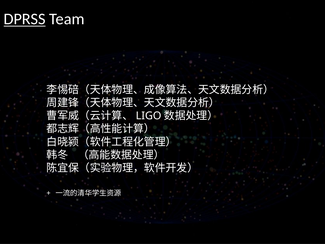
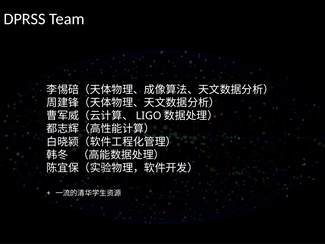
DPRSS underline: present -> none (25, 19)
